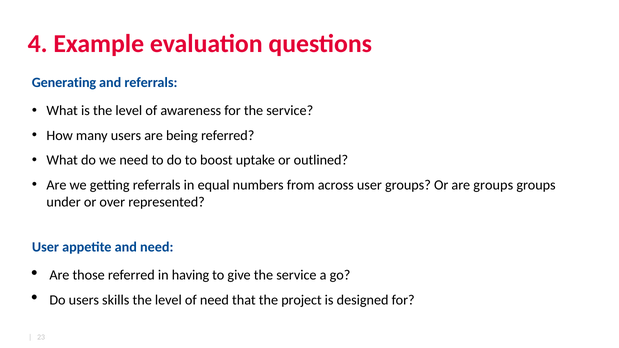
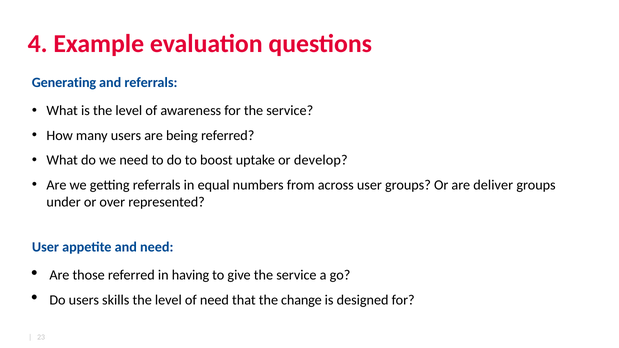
outlined: outlined -> develop (321, 160)
are groups: groups -> deliver (493, 185)
project: project -> change (301, 300)
